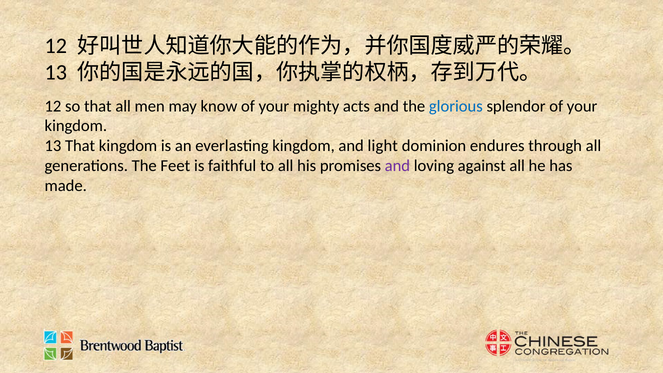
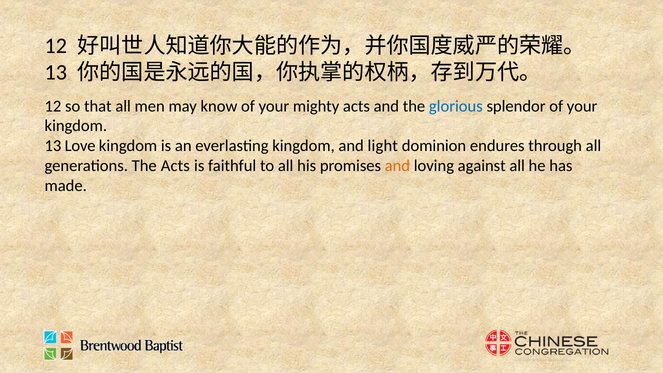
13 That: That -> Love (80, 146)
The Feet: Feet -> Acts (175, 166)
and colour: purple -> orange (397, 166)
